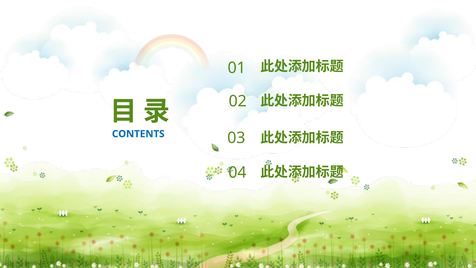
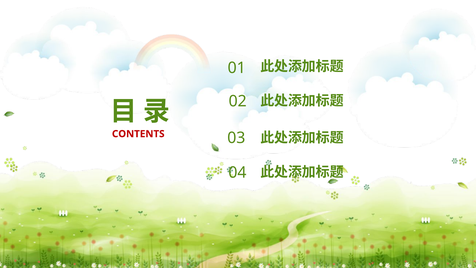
CONTENTS colour: blue -> red (138, 134)
